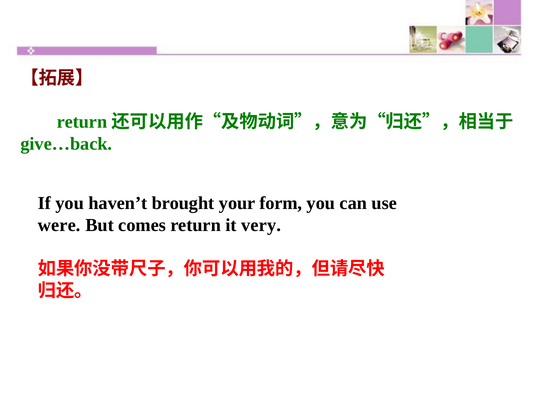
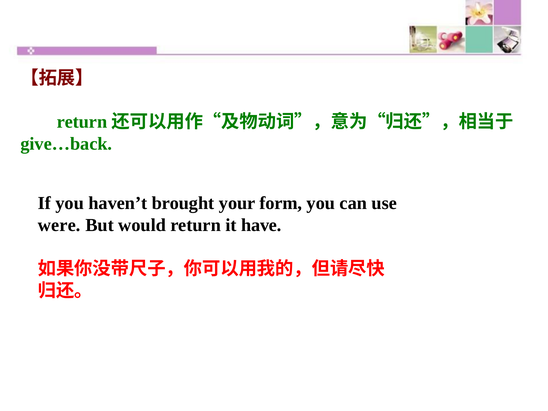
comes: comes -> would (142, 225)
very: very -> have (261, 225)
